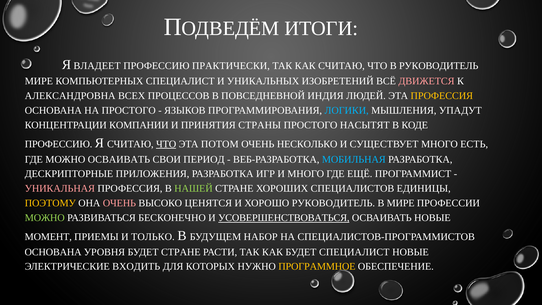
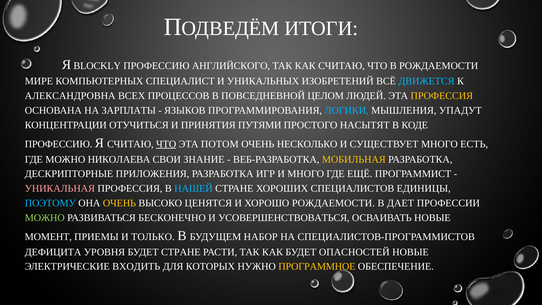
ВЛАДЕЕТ: ВЛАДЕЕТ -> BLOCKLY (97, 66)
ПРАКТИЧЕСКИ: ПРАКТИЧЕСКИ -> АНГЛИЙСКОГО (231, 66)
В РУКОВОДИТЕЛЬ: РУКОВОДИТЕЛЬ -> РОЖДАЕМОСТИ (439, 66)
ДВИЖЕТСЯ colour: pink -> light blue (426, 81)
ИНДИЯ: ИНДИЯ -> ЦЕЛОМ (326, 96)
НА ПРОСТОГО: ПРОСТОГО -> ЗАРПЛАТЫ (129, 110)
КОМПАНИИ: КОМПАНИИ -> ОТУЧИТЬСЯ (139, 125)
СТРАНЫ: СТРАНЫ -> ПУТЯМИ (260, 125)
МОЖНО ОСВАИВАТЬ: ОСВАИВАТЬ -> НИКОЛАЕВА (119, 159)
ПЕРИОД: ПЕРИОД -> ЗНАНИЕ (204, 159)
МОБИЛЬНАЯ colour: light blue -> yellow (354, 159)
НАШЕЙ colour: light green -> light blue (193, 188)
ПОЭТОМУ colour: yellow -> light blue (50, 203)
ОЧЕНЬ colour: pink -> yellow (119, 203)
ХОРОШО РУКОВОДИТЕЛЬ: РУКОВОДИТЕЛЬ -> РОЖДАЕМОСТИ (333, 203)
В МИРЕ: МИРЕ -> ДАЕТ (401, 203)
УСОВЕРШЕНСТВОВАТЬСЯ underline: present -> none (284, 218)
ОСНОВАНА: ОСНОВАНА -> ДЕФИЦИТА (53, 252)
БУДЕТ СПЕЦИАЛИСТ: СПЕЦИАЛИСТ -> ОПАСНОСТЕЙ (354, 252)
